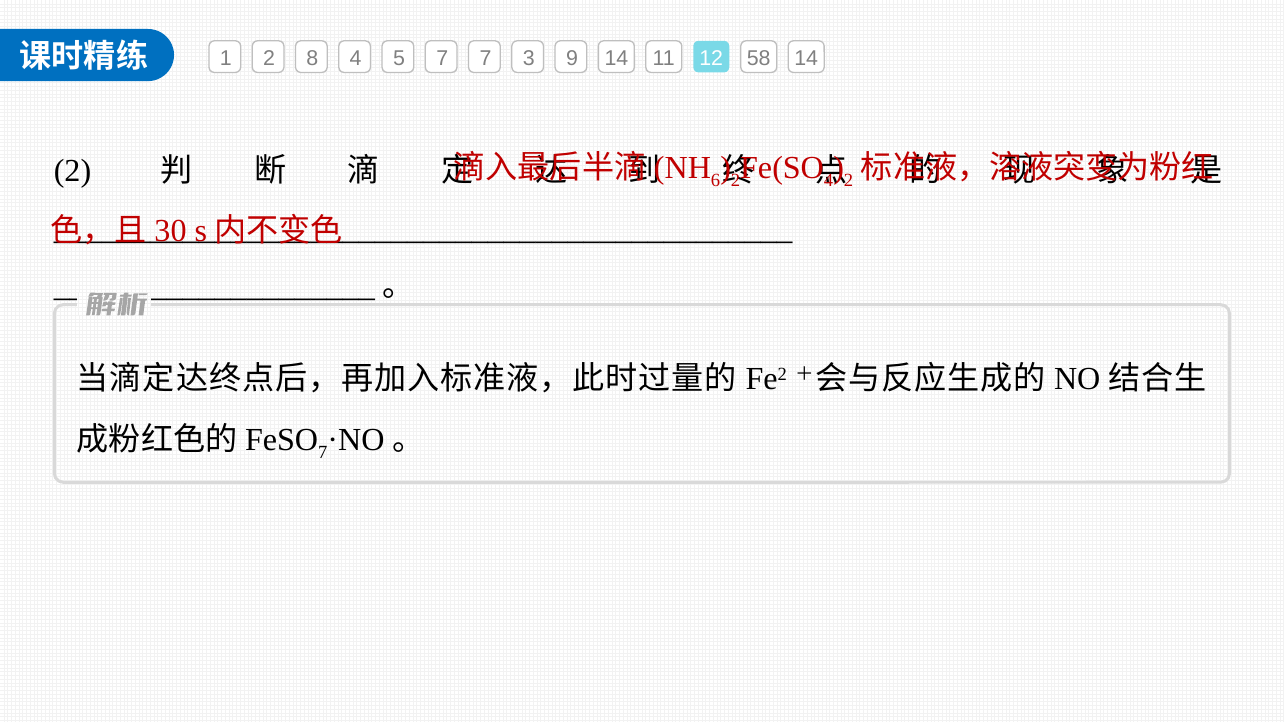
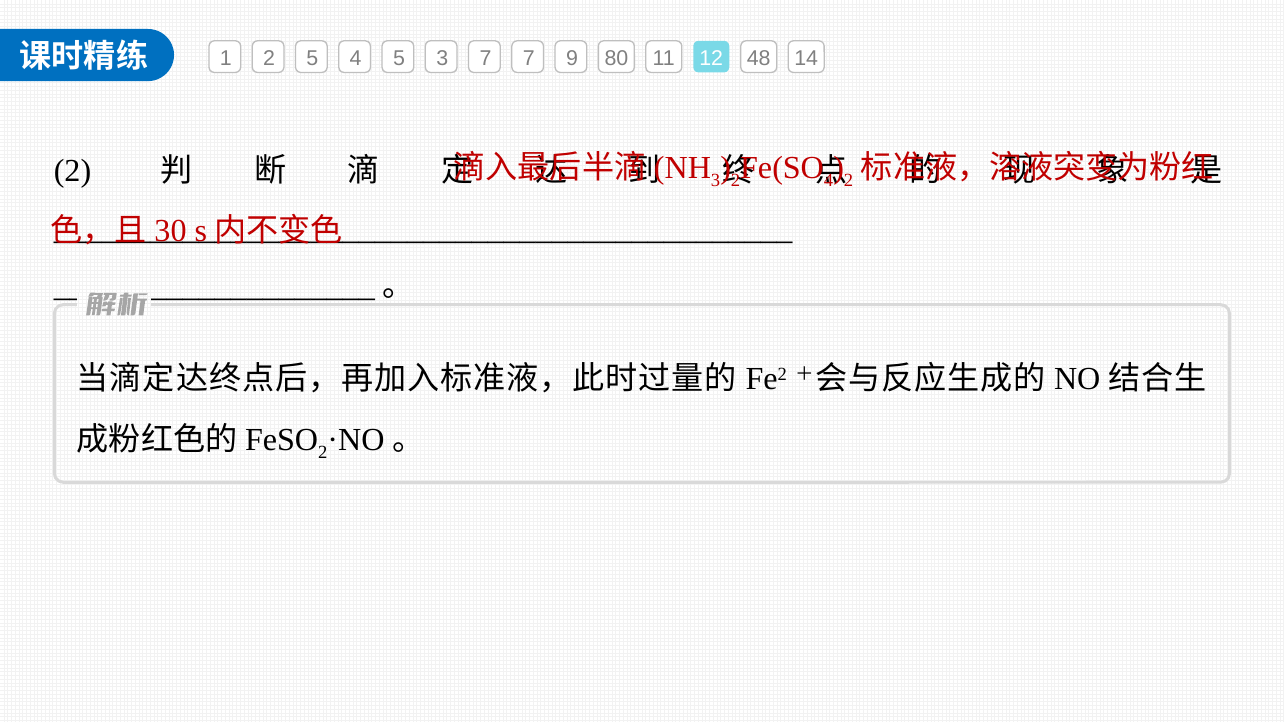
2 8: 8 -> 5 (312, 58)
5 7: 7 -> 3 (442, 58)
7 3: 3 -> 7 (529, 58)
9 14: 14 -> 80 (616, 58)
58: 58 -> 48 (759, 58)
6: 6 -> 3 (716, 180)
7: 7 -> 2 (323, 452)
